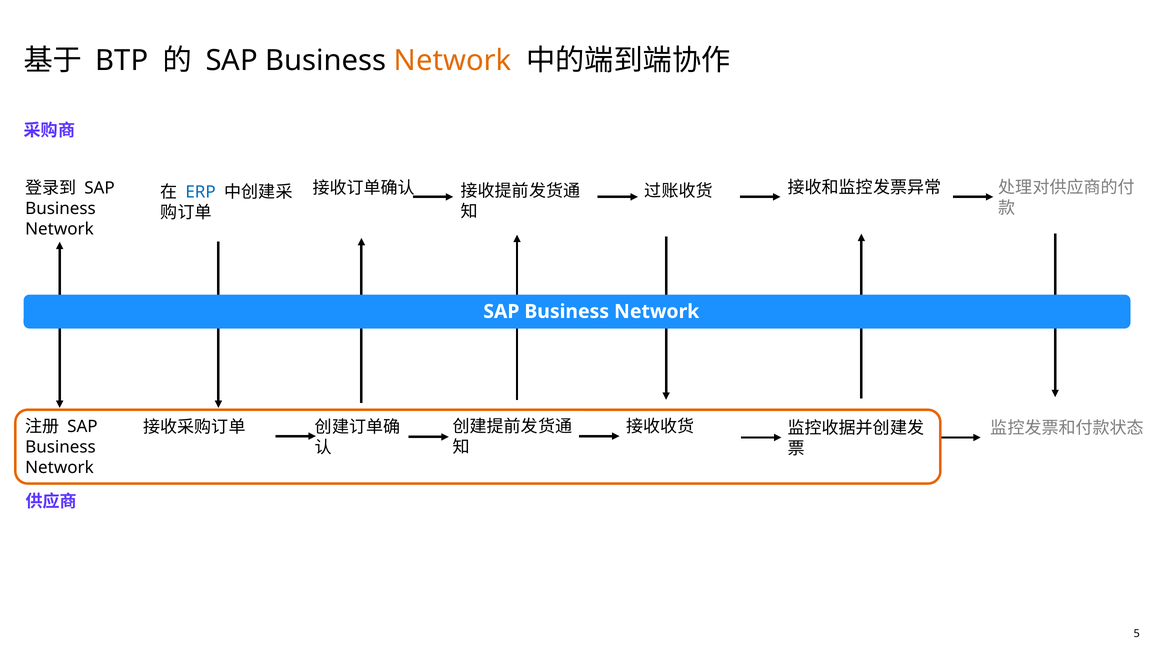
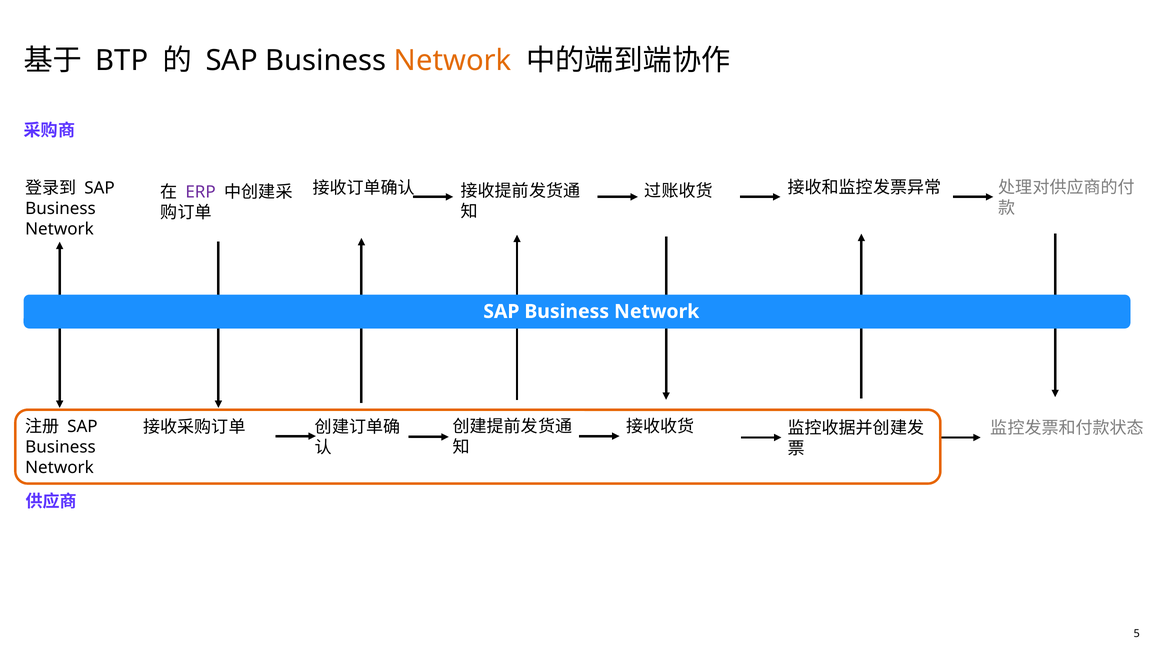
ERP colour: blue -> purple (201, 192)
